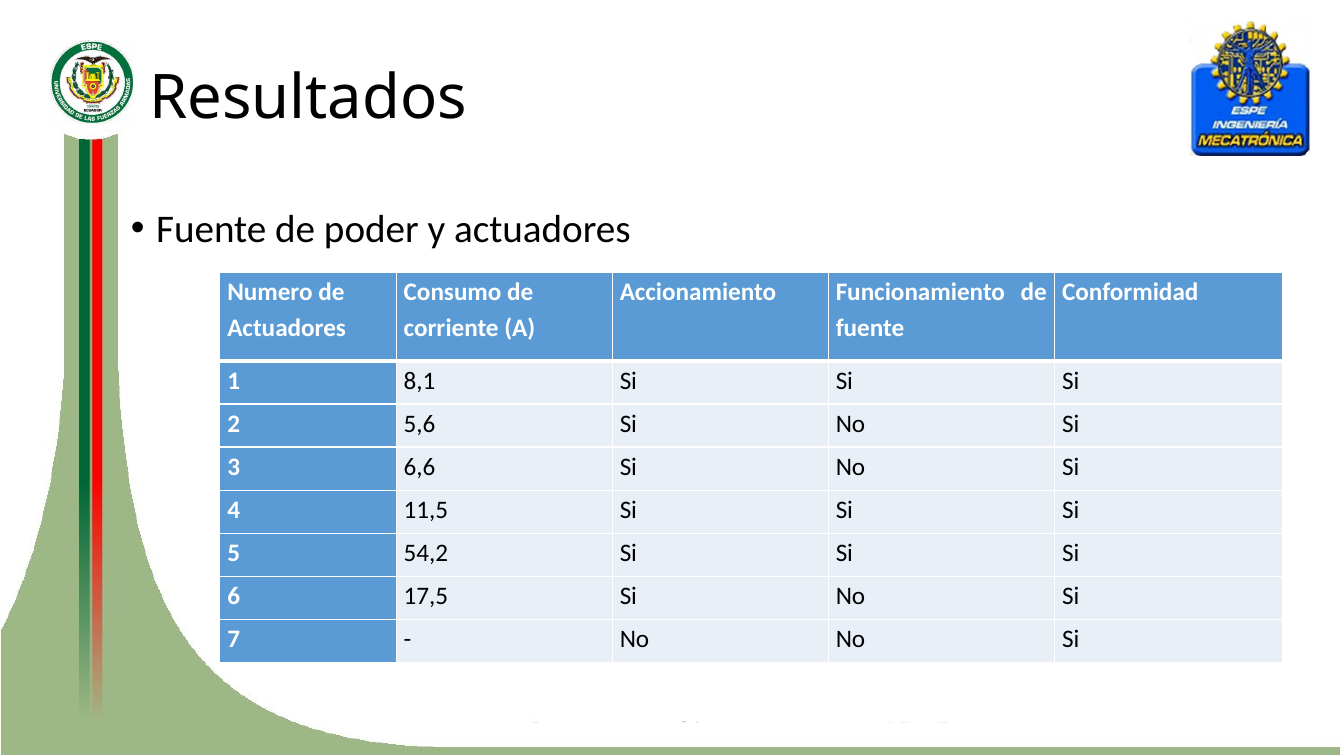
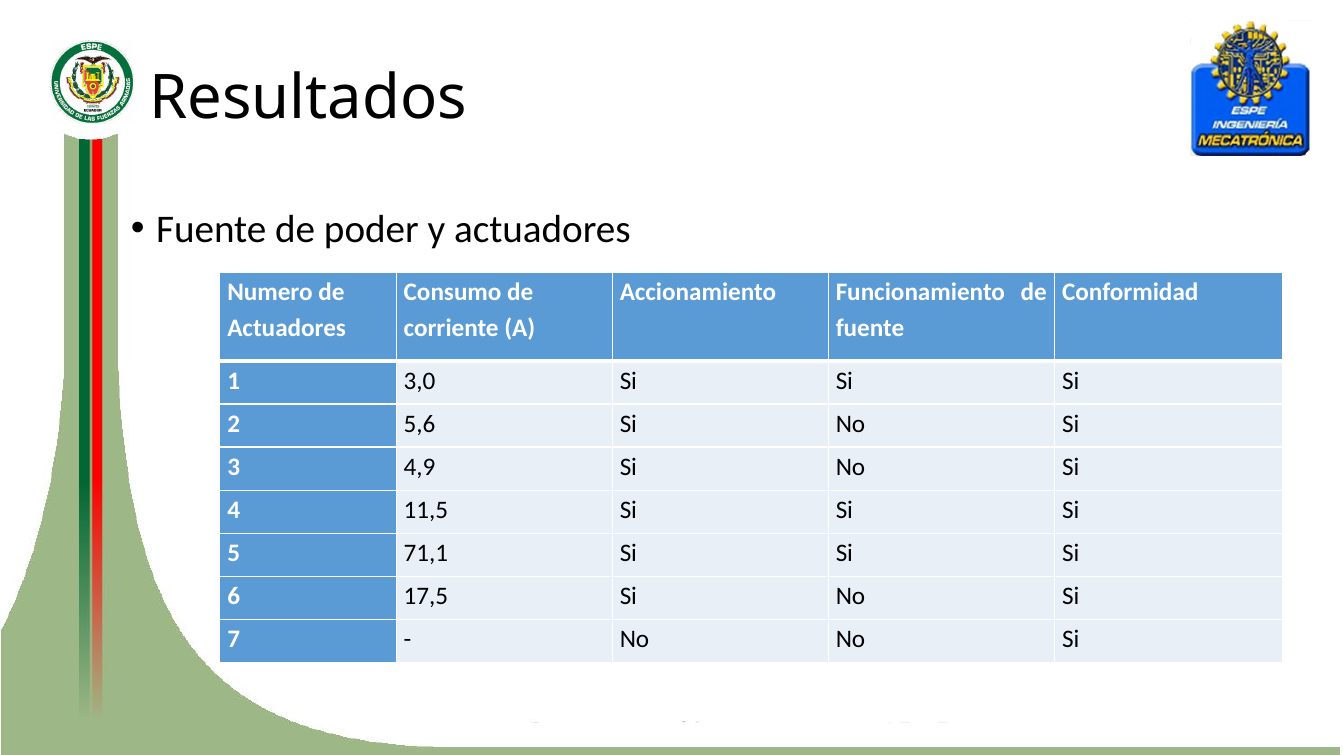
8,1: 8,1 -> 3,0 (420, 382)
6,6: 6,6 -> 4,9 (420, 468)
54,2: 54,2 -> 71,1 (426, 554)
